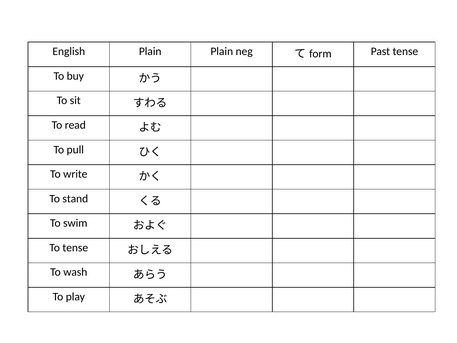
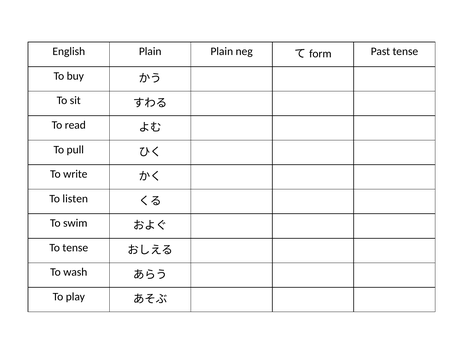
stand: stand -> listen (75, 198)
